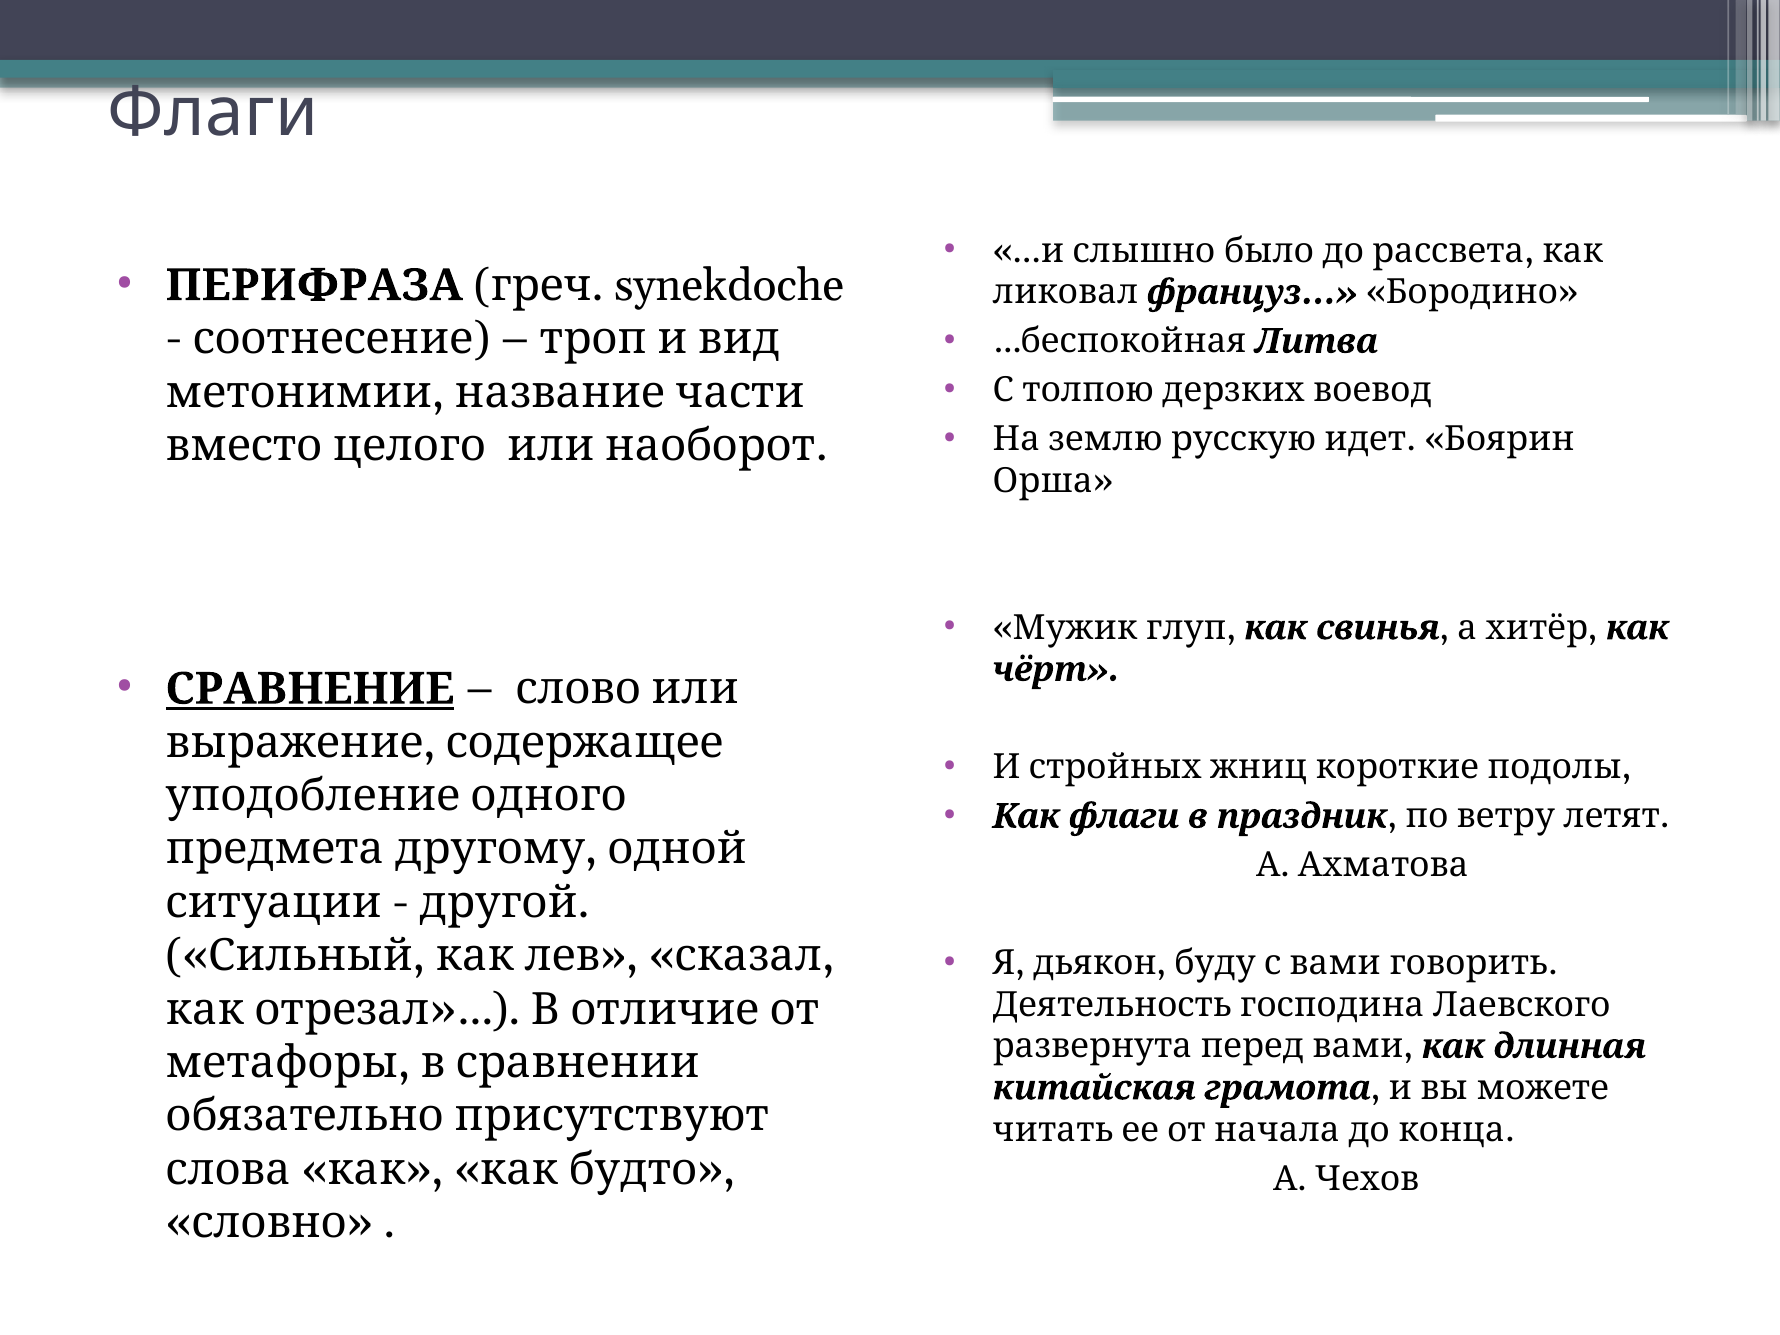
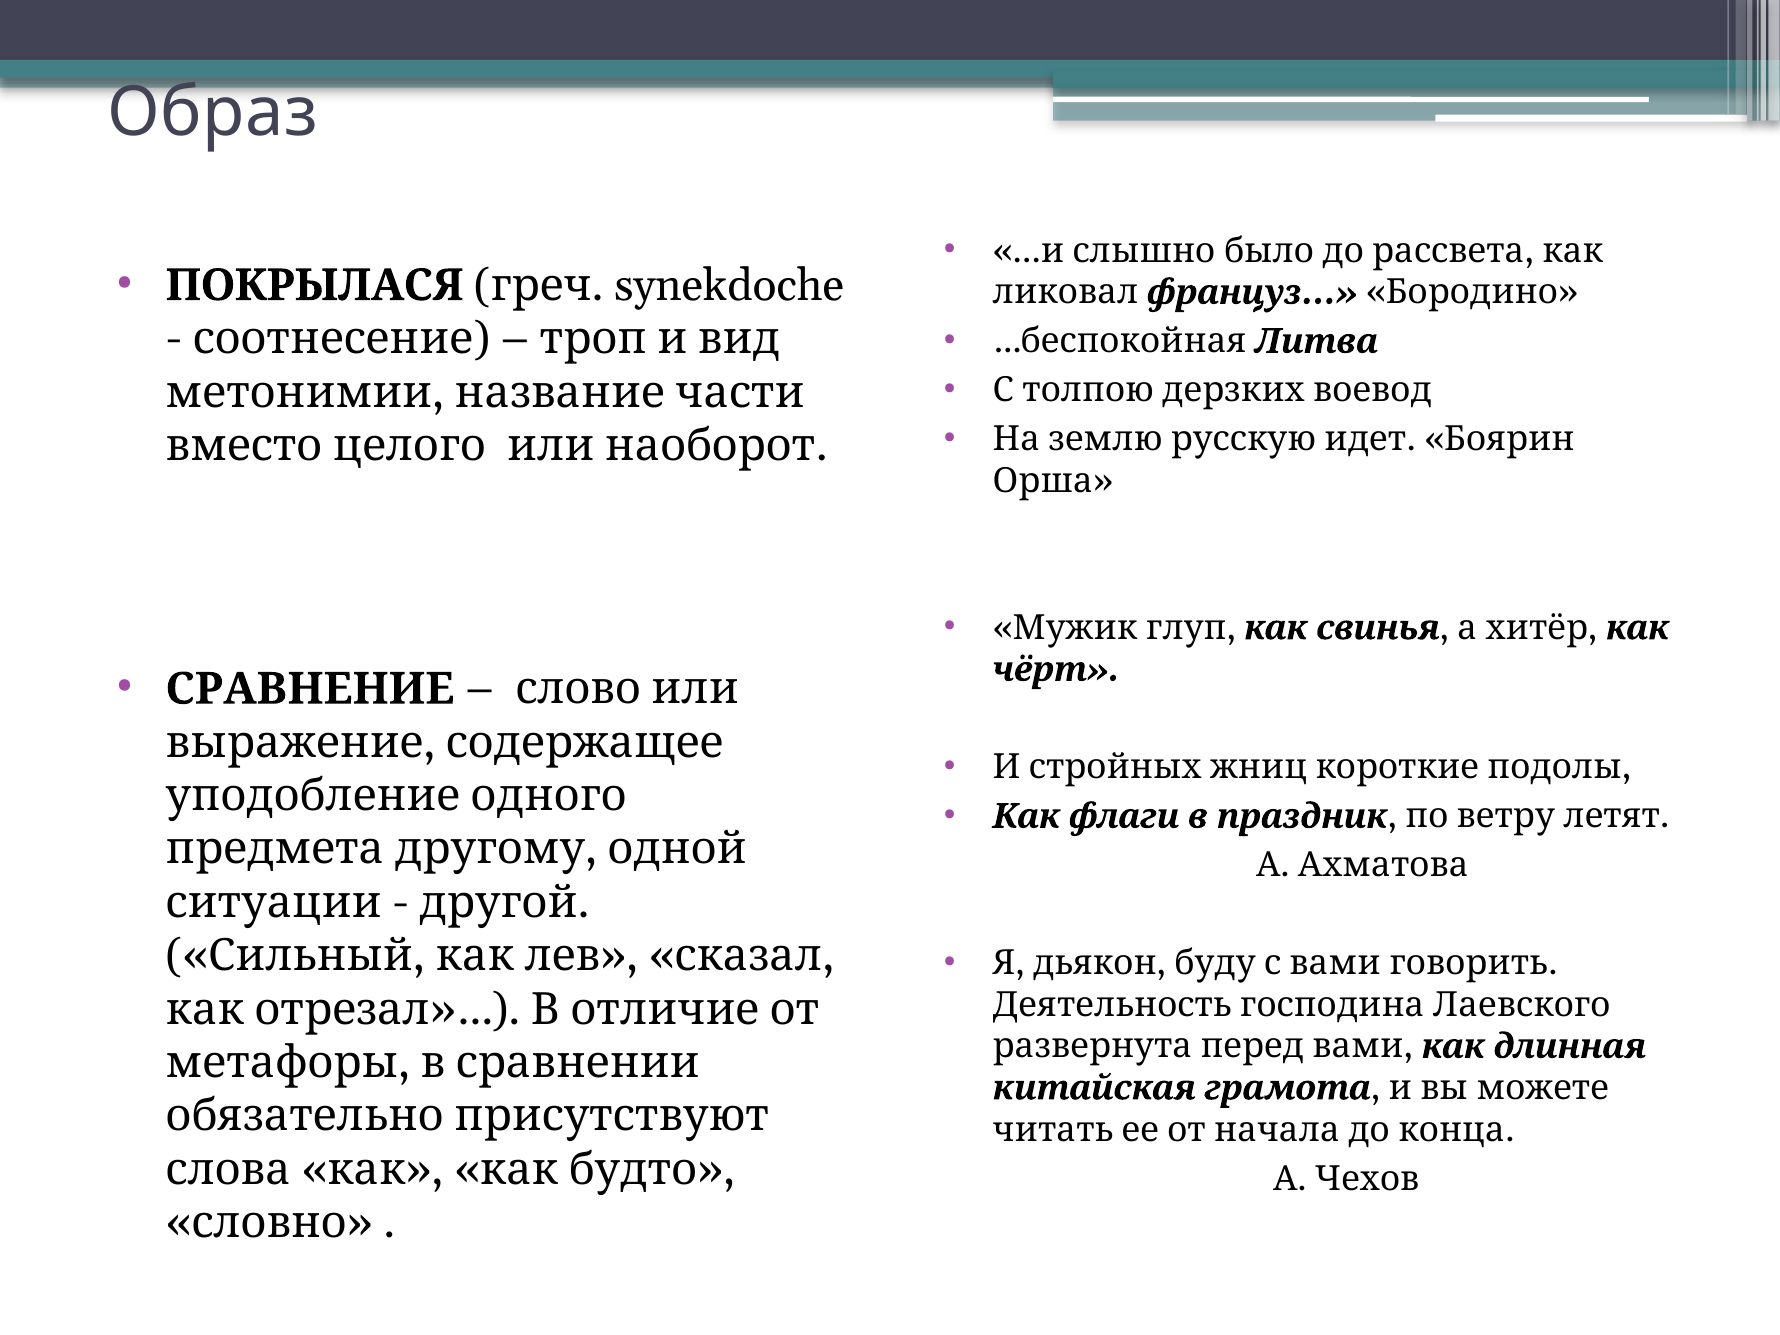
Флаги: Флаги -> Образ (213, 113)
ПЕРИФРАЗА: ПЕРИФРАЗА -> ПОКРЫЛАСЯ (315, 286)
СРАВНЕНИЕ underline: present -> none (310, 689)
